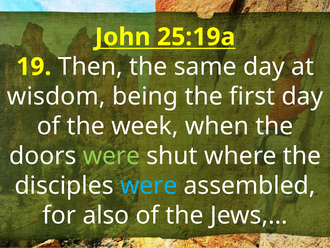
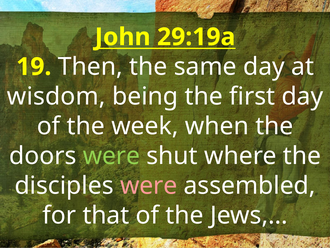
25:19a: 25:19a -> 29:19a (196, 37)
were colour: light blue -> pink (149, 185)
also: also -> that (106, 215)
